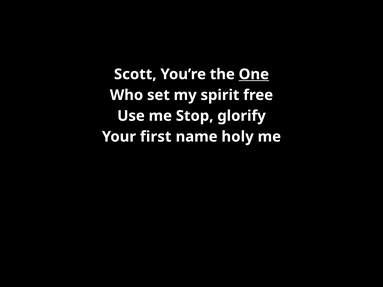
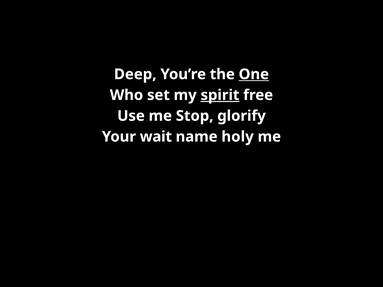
Scott: Scott -> Deep (135, 74)
spirit underline: none -> present (220, 95)
first: first -> wait (156, 137)
